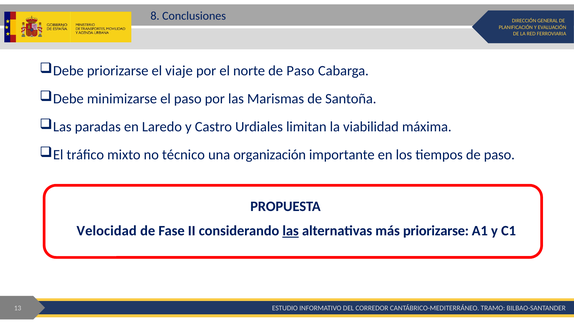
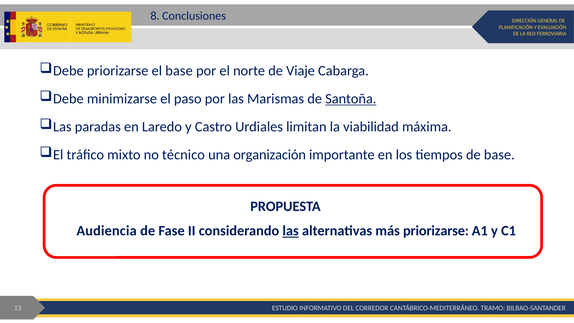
el viaje: viaje -> base (179, 71)
norte de Paso: Paso -> Viaje (301, 71)
Santoña underline: none -> present (351, 99)
tiempos de paso: paso -> base (499, 155)
Velocidad: Velocidad -> Audiencia (107, 231)
